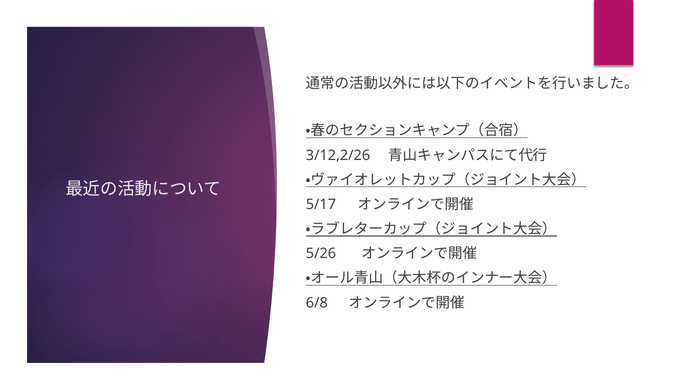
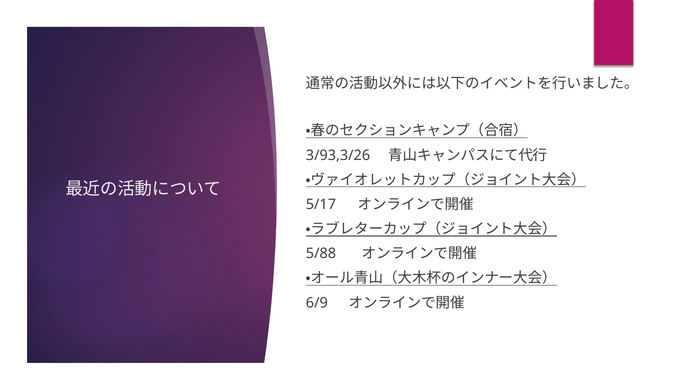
3/12,2/26: 3/12,2/26 -> 3/93,3/26 (338, 155)
5/26: 5/26 -> 5/88 (321, 254)
6/8: 6/8 -> 6/9 (317, 303)
